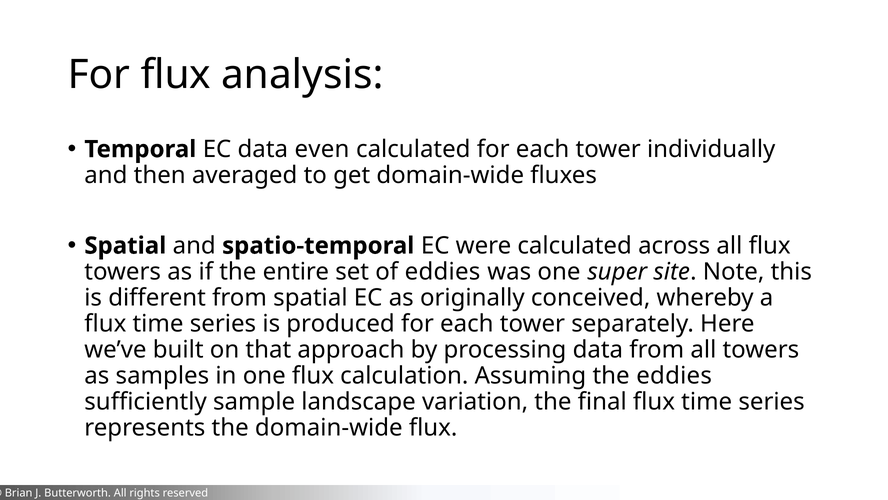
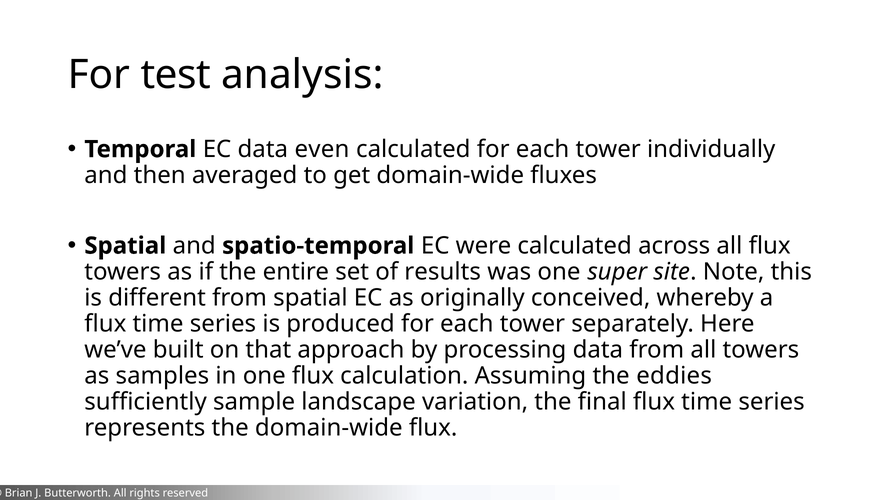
For flux: flux -> test (176, 75)
of eddies: eddies -> results (443, 271)
